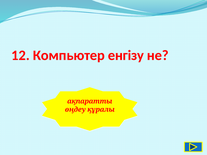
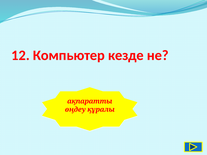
енгізу: енгізу -> кезде (126, 55)
